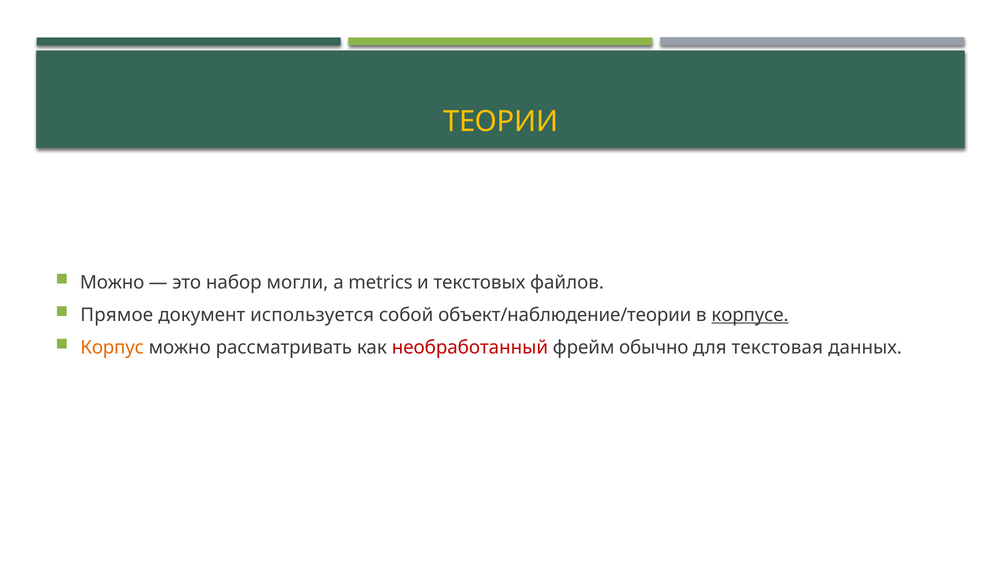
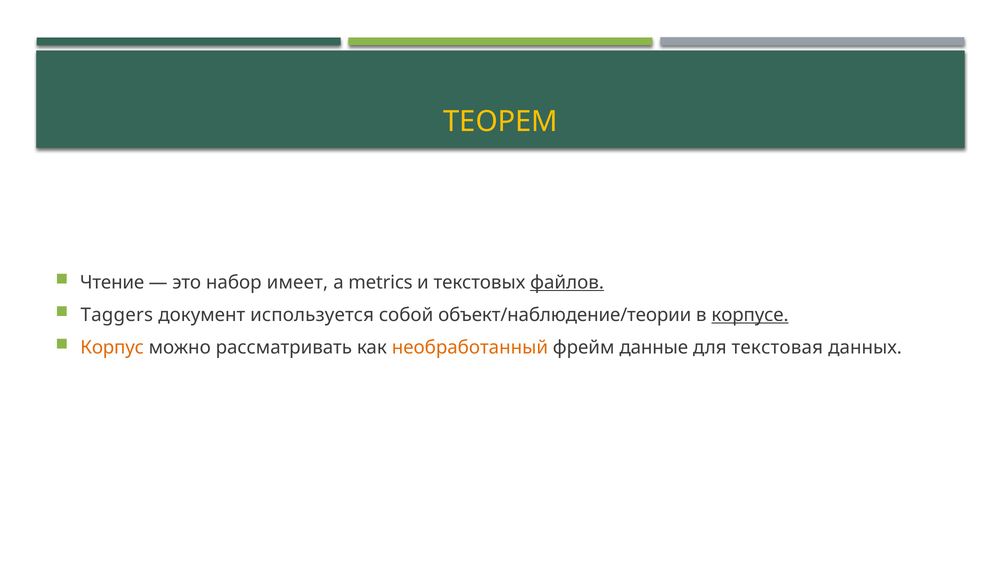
ТЕОРИИ: ТЕОРИИ -> ТЕОРЕМ (501, 122)
Можно: Можно -> Чтение (112, 283)
могли: могли -> имеет (297, 283)
файлов underline: none -> present (567, 283)
Прямое: Прямое -> Taggers (117, 315)
необработанный colour: red -> orange (470, 348)
обычно: обычно -> данные (654, 348)
